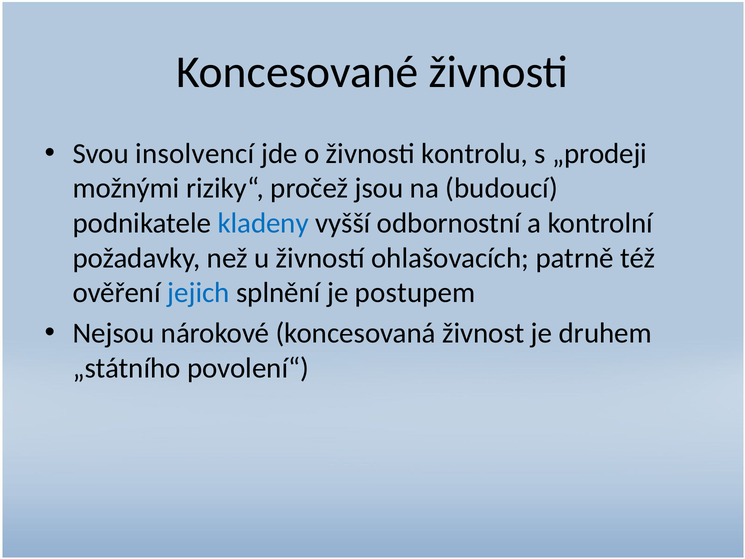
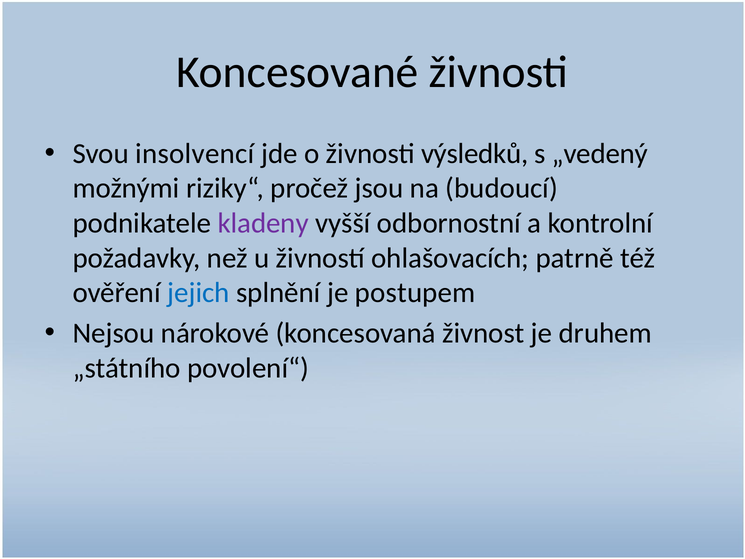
kontrolu: kontrolu -> výsledků (475, 154)
„prodeji: „prodeji -> „vedený (600, 154)
kladeny colour: blue -> purple (263, 223)
